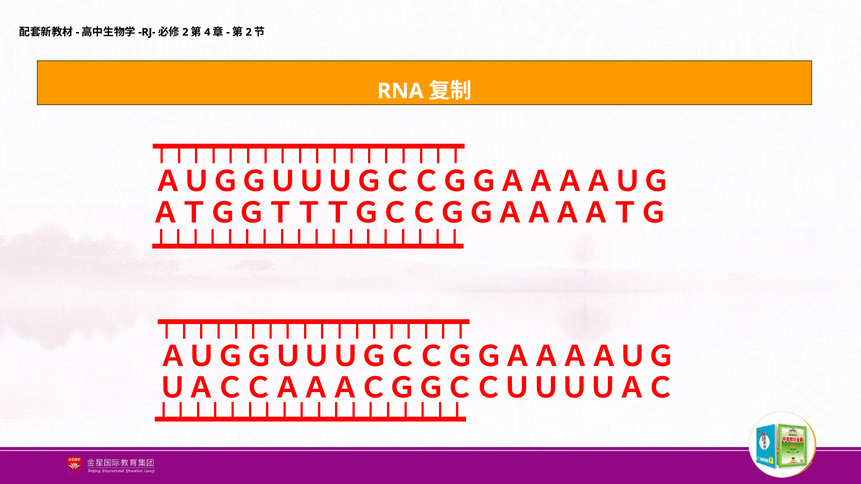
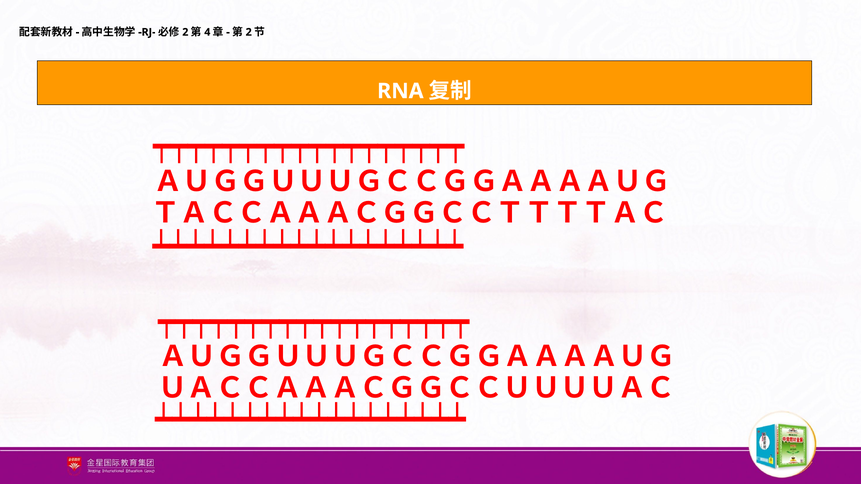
ＡＴＧＧＴＴＴＧＣＣＧＧＡＡＡＡＴＧ: ＡＴＧＧＴＴＴＧＣＣＧＧＡＡＡＡＴＧ -> ＴＡＣＣＡＡＡＣＧＧＣＣＴＴＴＴＡＣ (410, 213)
